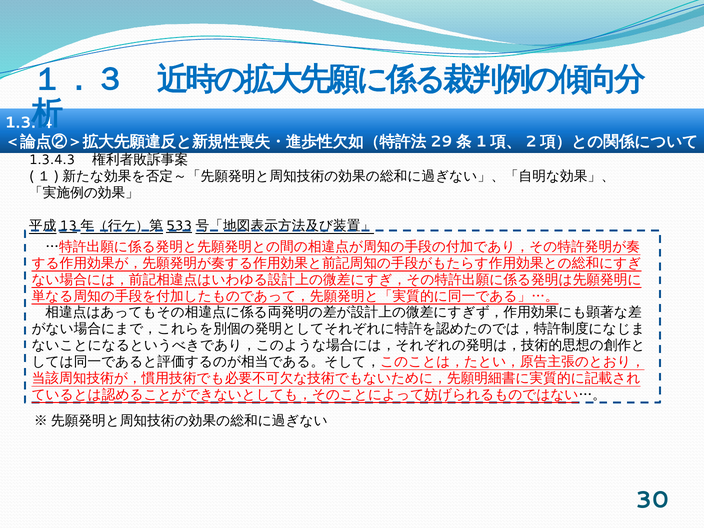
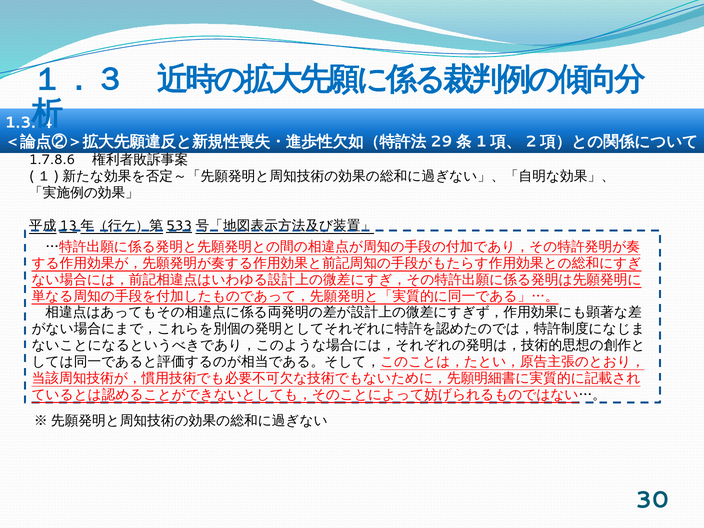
1.3.4.3: 1.3.4.3 -> 1.7.8.6 (52, 160)
